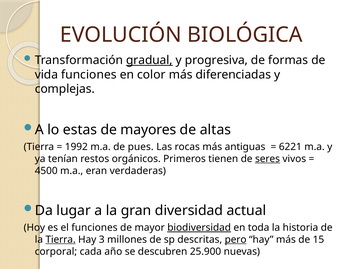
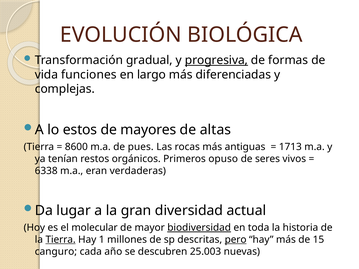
gradual underline: present -> none (149, 60)
progresiva underline: none -> present (216, 60)
color: color -> largo (151, 75)
estas: estas -> estos (80, 130)
1992: 1992 -> 8600 (76, 147)
6221: 6221 -> 1713 (290, 147)
tienen: tienen -> opuso (223, 159)
seres underline: present -> none (268, 159)
4500: 4500 -> 6338 (46, 171)
el funciones: funciones -> molecular (95, 228)
3: 3 -> 1 (102, 240)
corporal: corporal -> canguro (56, 252)
25.900: 25.900 -> 25.003 (206, 252)
